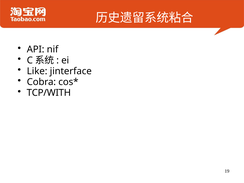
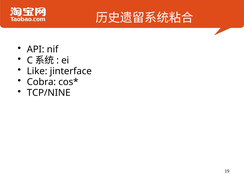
TCP/WITH: TCP/WITH -> TCP/NINE (49, 93)
